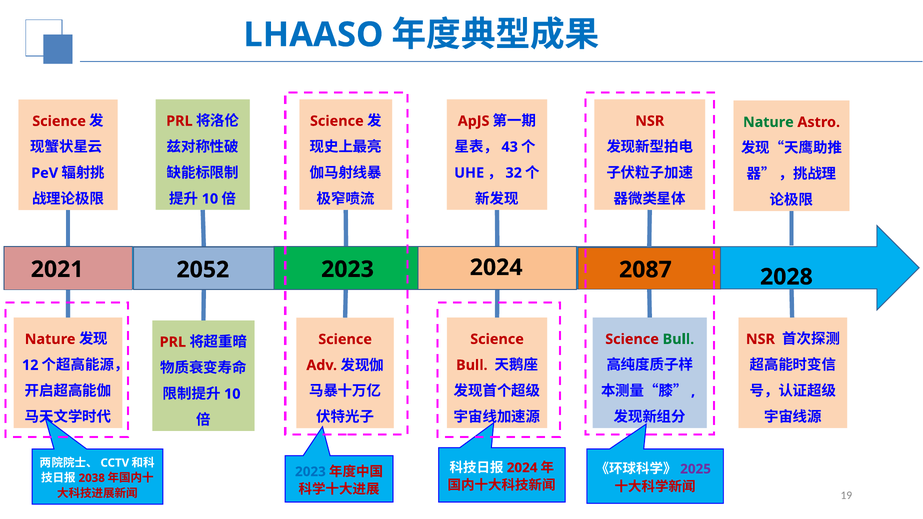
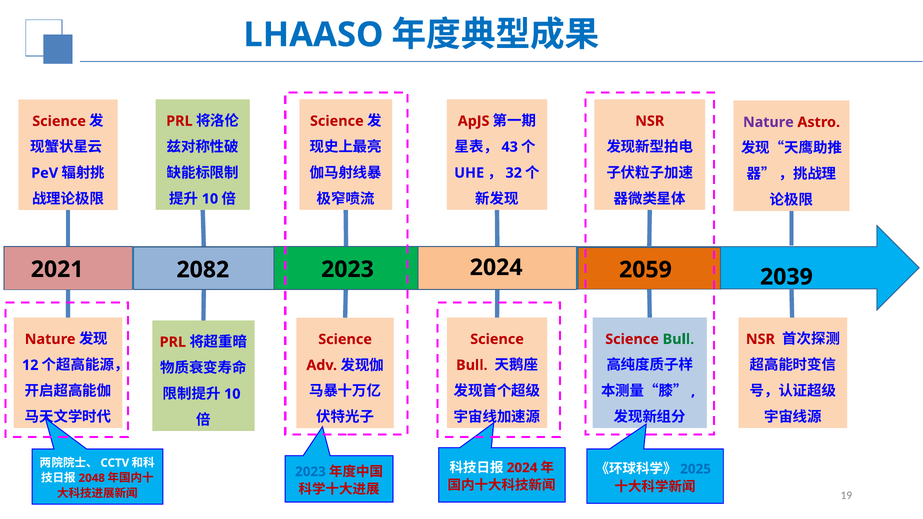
Nature colour: green -> purple (768, 122)
2052: 2052 -> 2082 (203, 270)
2028: 2028 -> 2039 (786, 277)
2087: 2087 -> 2059 (645, 270)
2025 colour: purple -> blue (696, 469)
2038: 2038 -> 2048 (92, 478)
